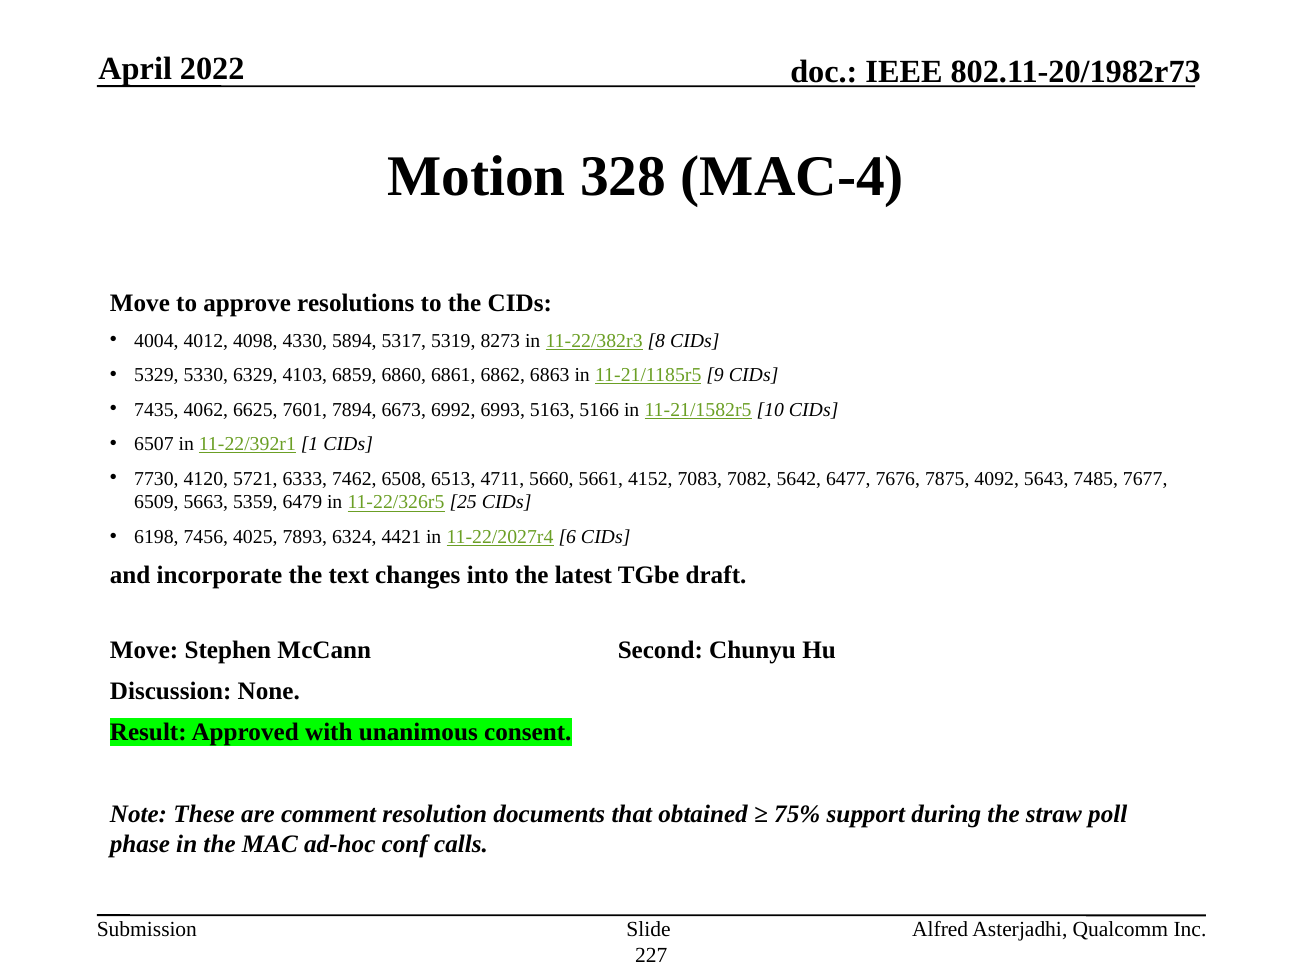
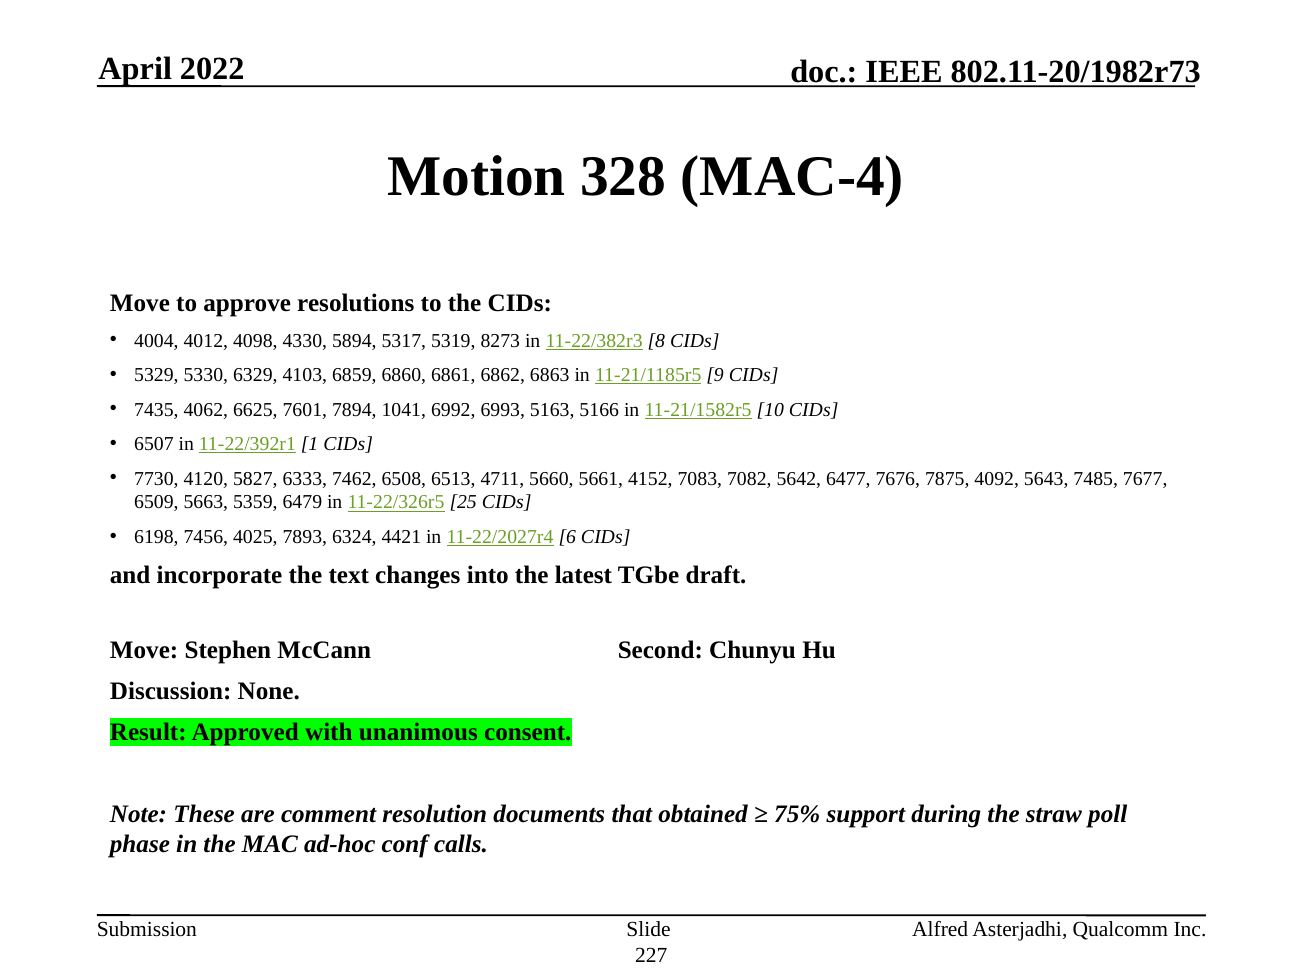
6673: 6673 -> 1041 (404, 410)
5721: 5721 -> 5827 (255, 479)
